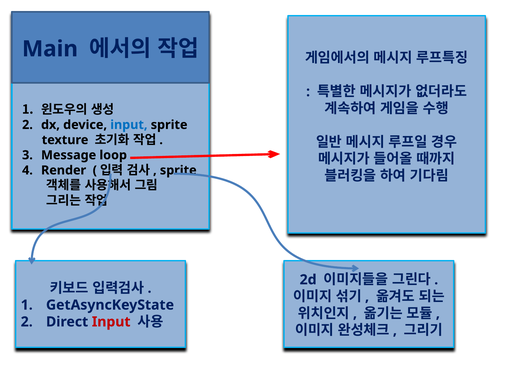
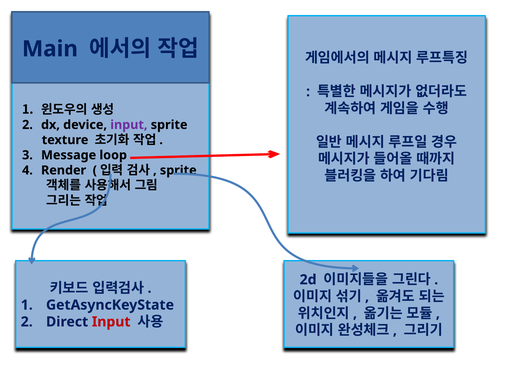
input colour: blue -> purple (129, 125)
